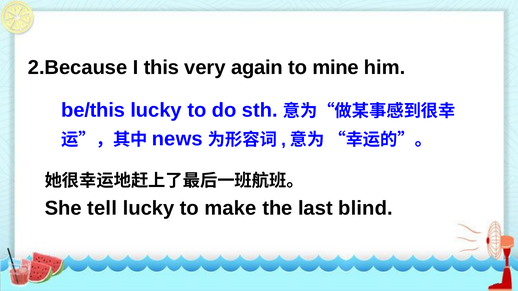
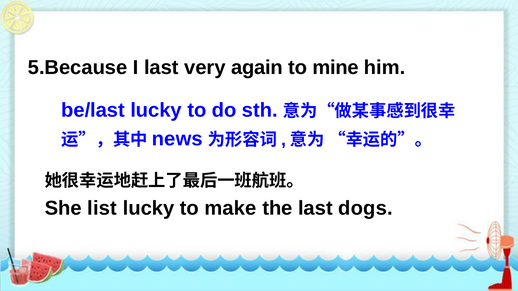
2.Because: 2.Because -> 5.Because (78, 67)
I this: this -> last (161, 67)
be/this: be/this -> be/last (93, 110)
tell: tell -> list (102, 208)
blind: blind -> dogs (365, 208)
